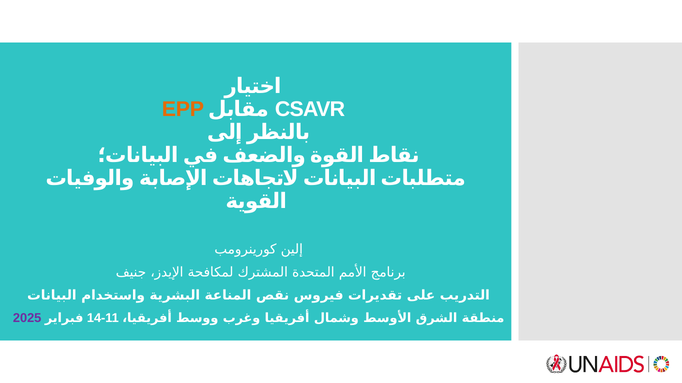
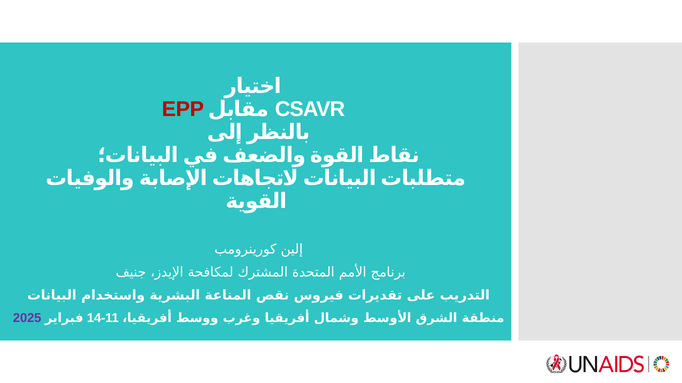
EPP colour: orange -> red (183, 110)
